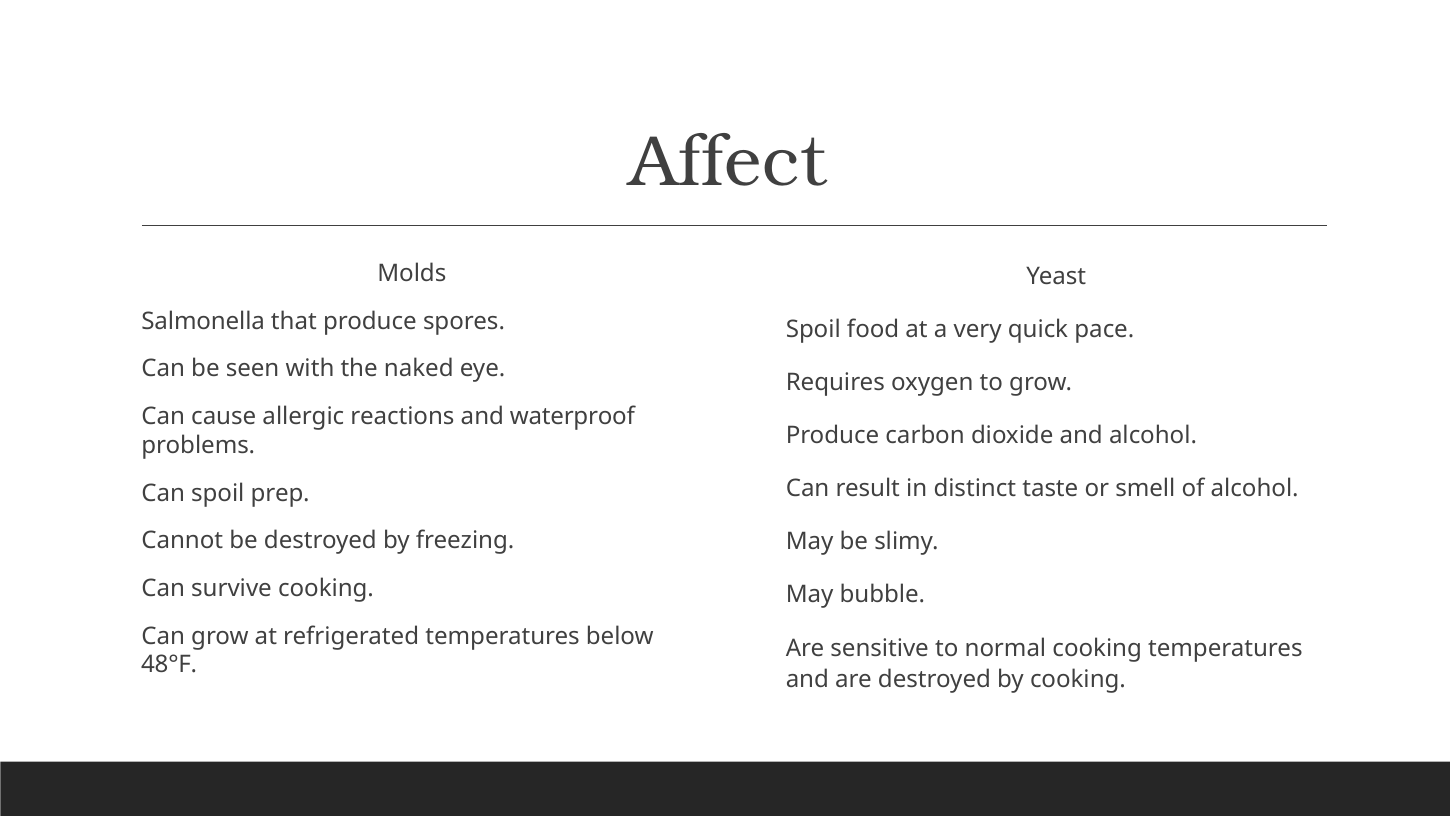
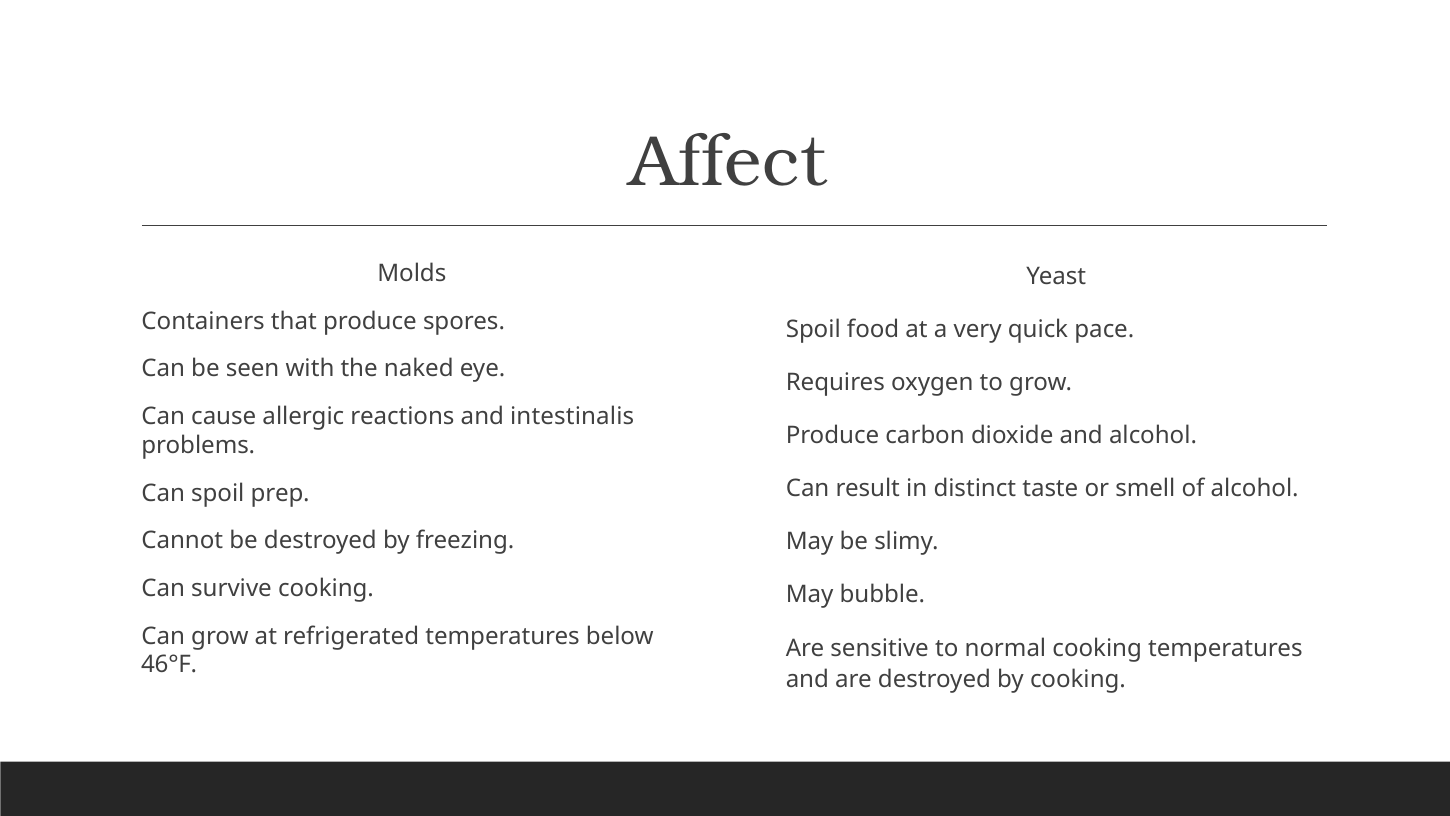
Salmonella: Salmonella -> Containers (203, 321)
waterproof: waterproof -> intestinalis (572, 416)
48°F: 48°F -> 46°F (169, 664)
